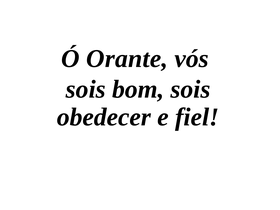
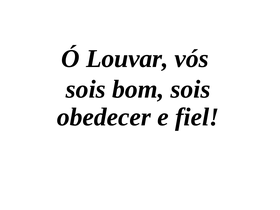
Orante: Orante -> Louvar (127, 59)
